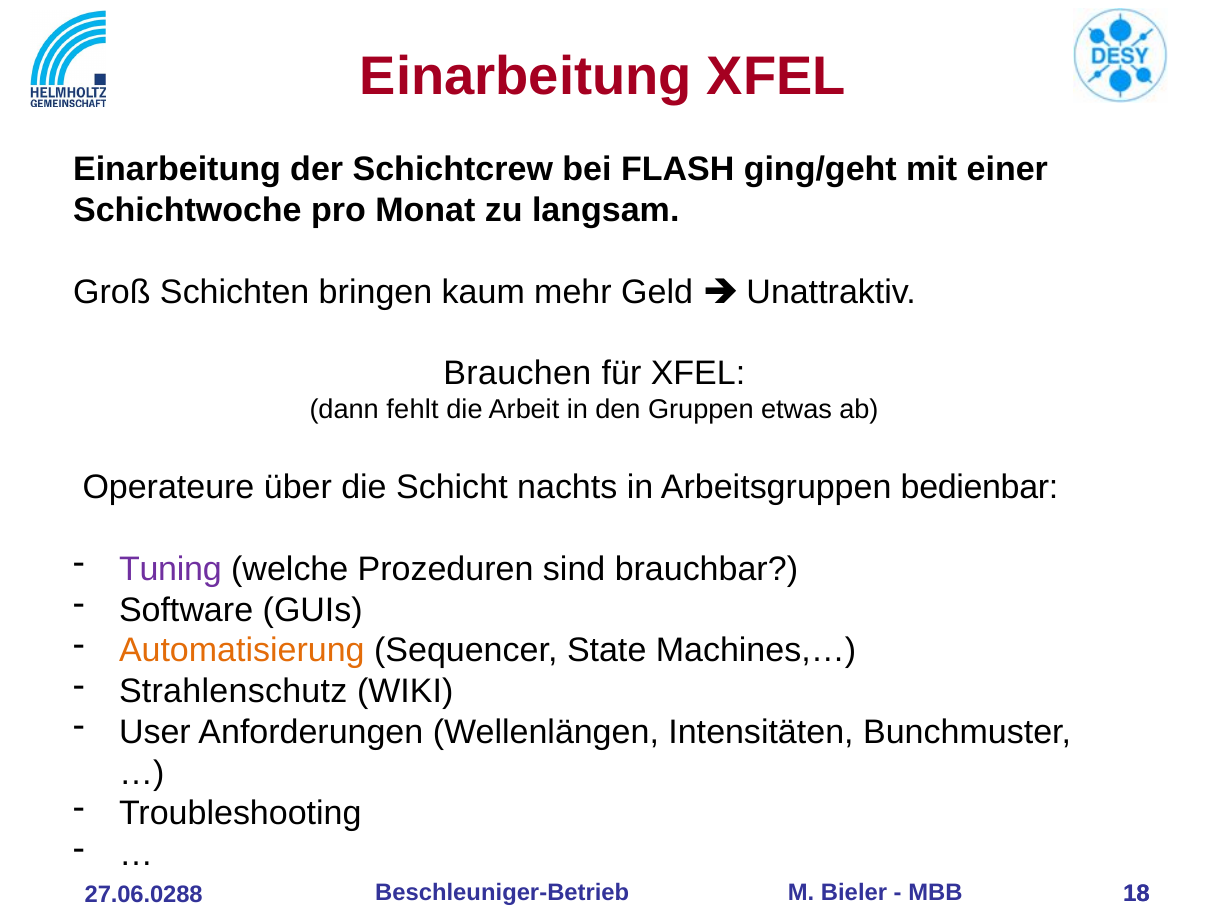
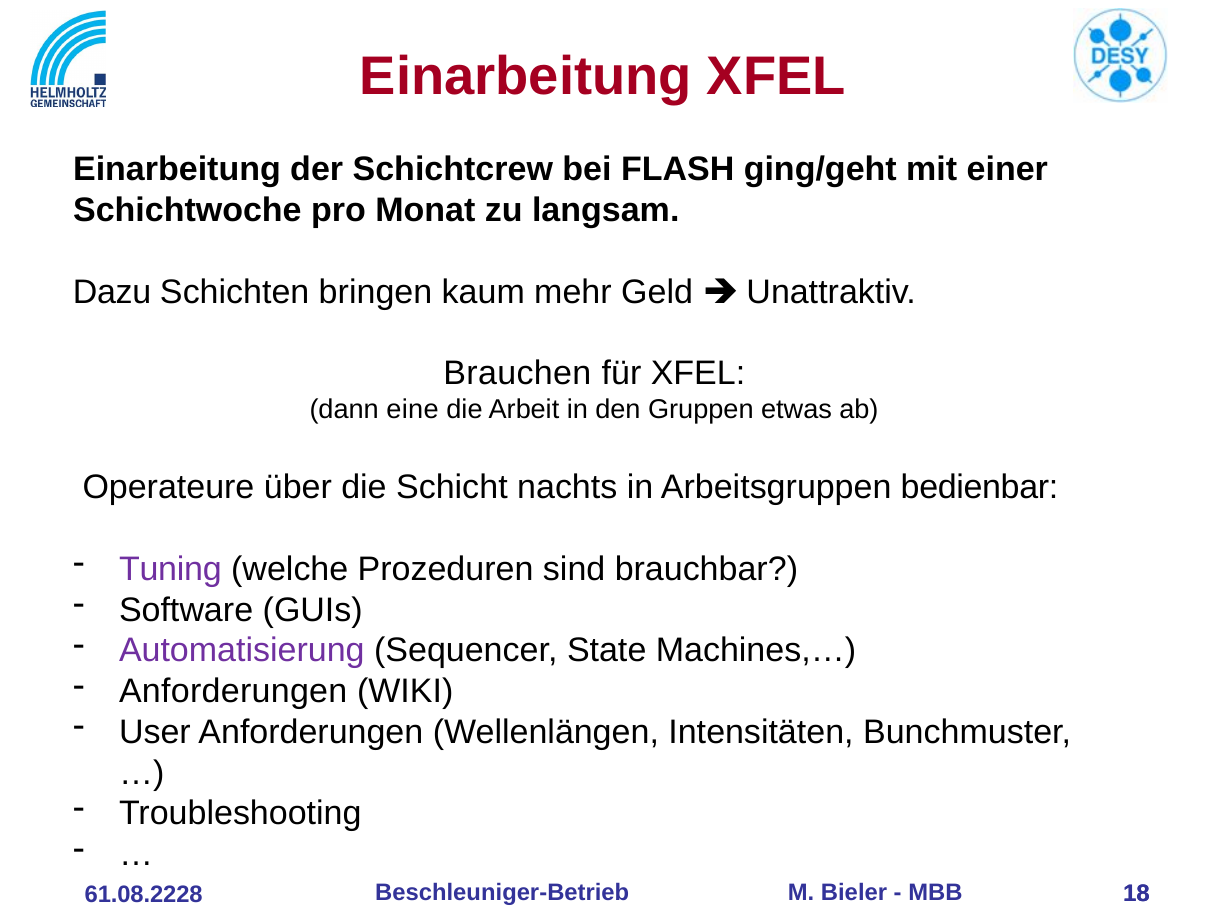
Groß: Groß -> Dazu (112, 292)
fehlt: fehlt -> eine (413, 410)
Automatisierung colour: orange -> purple (242, 651)
Strahlenschutz: Strahlenschutz -> Anforderungen (233, 692)
27.06.0288: 27.06.0288 -> 61.08.2228 (144, 895)
